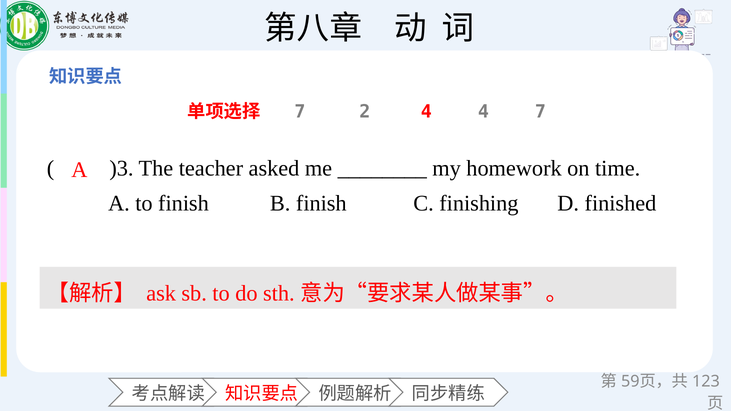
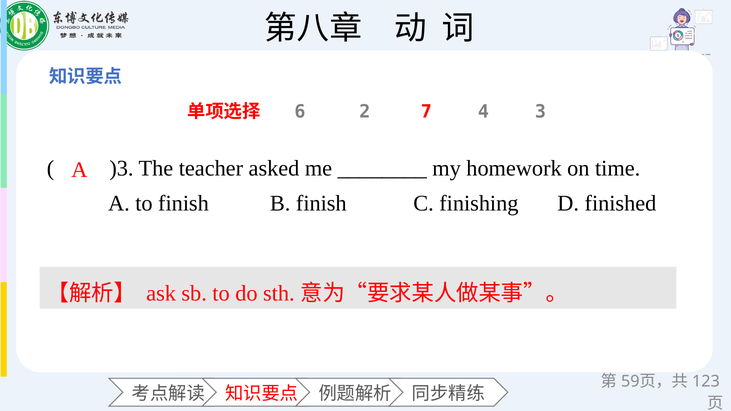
7: 7 -> 6 (300, 112)
2 4: 4 -> 7 (426, 112)
4 7: 7 -> 3 (540, 112)
